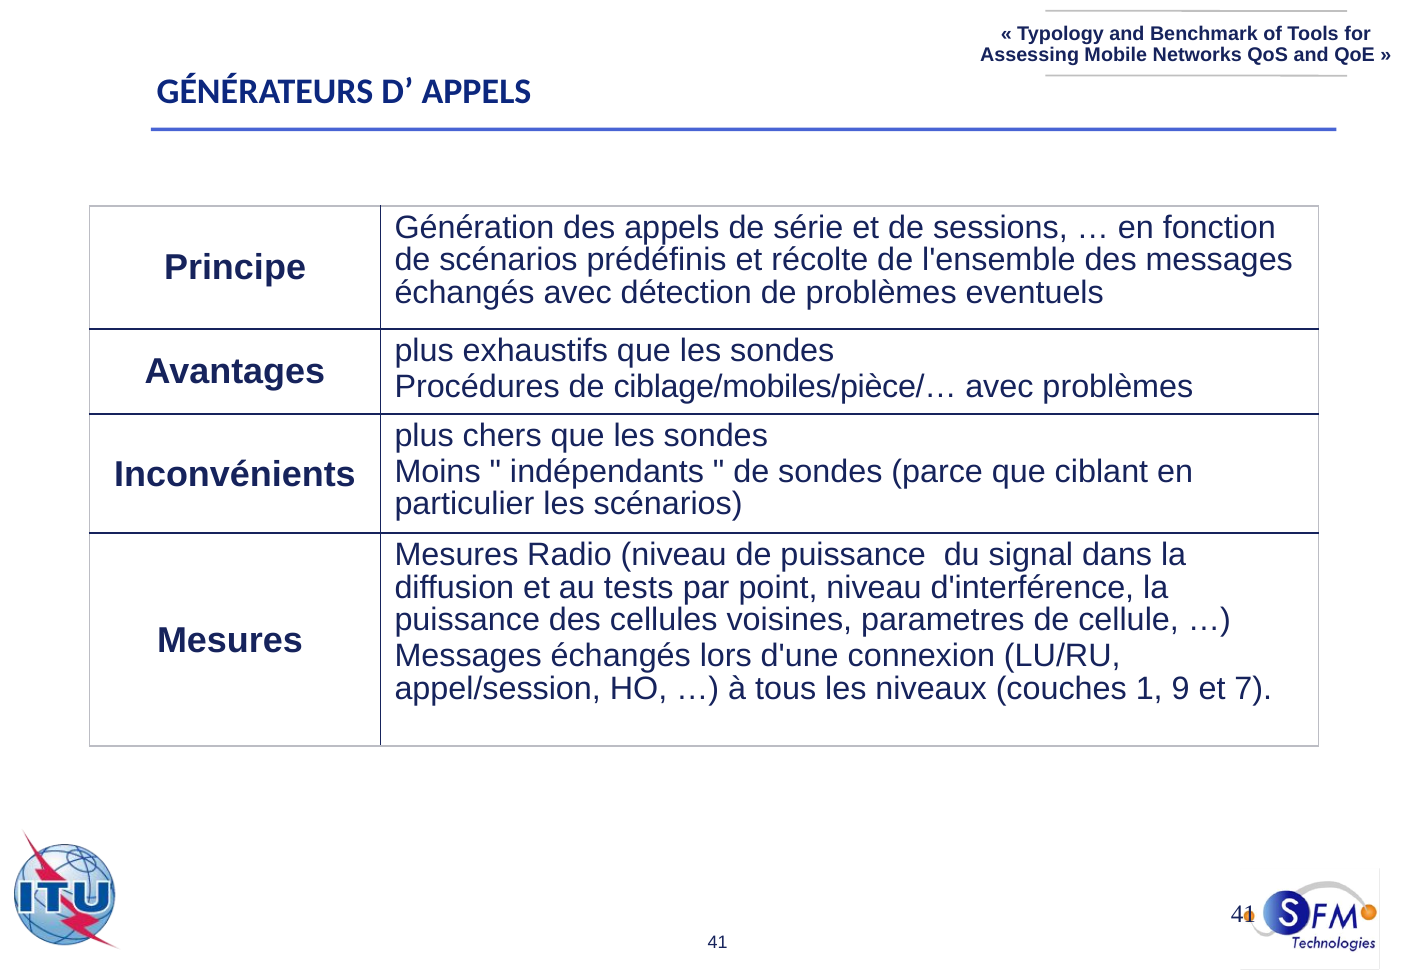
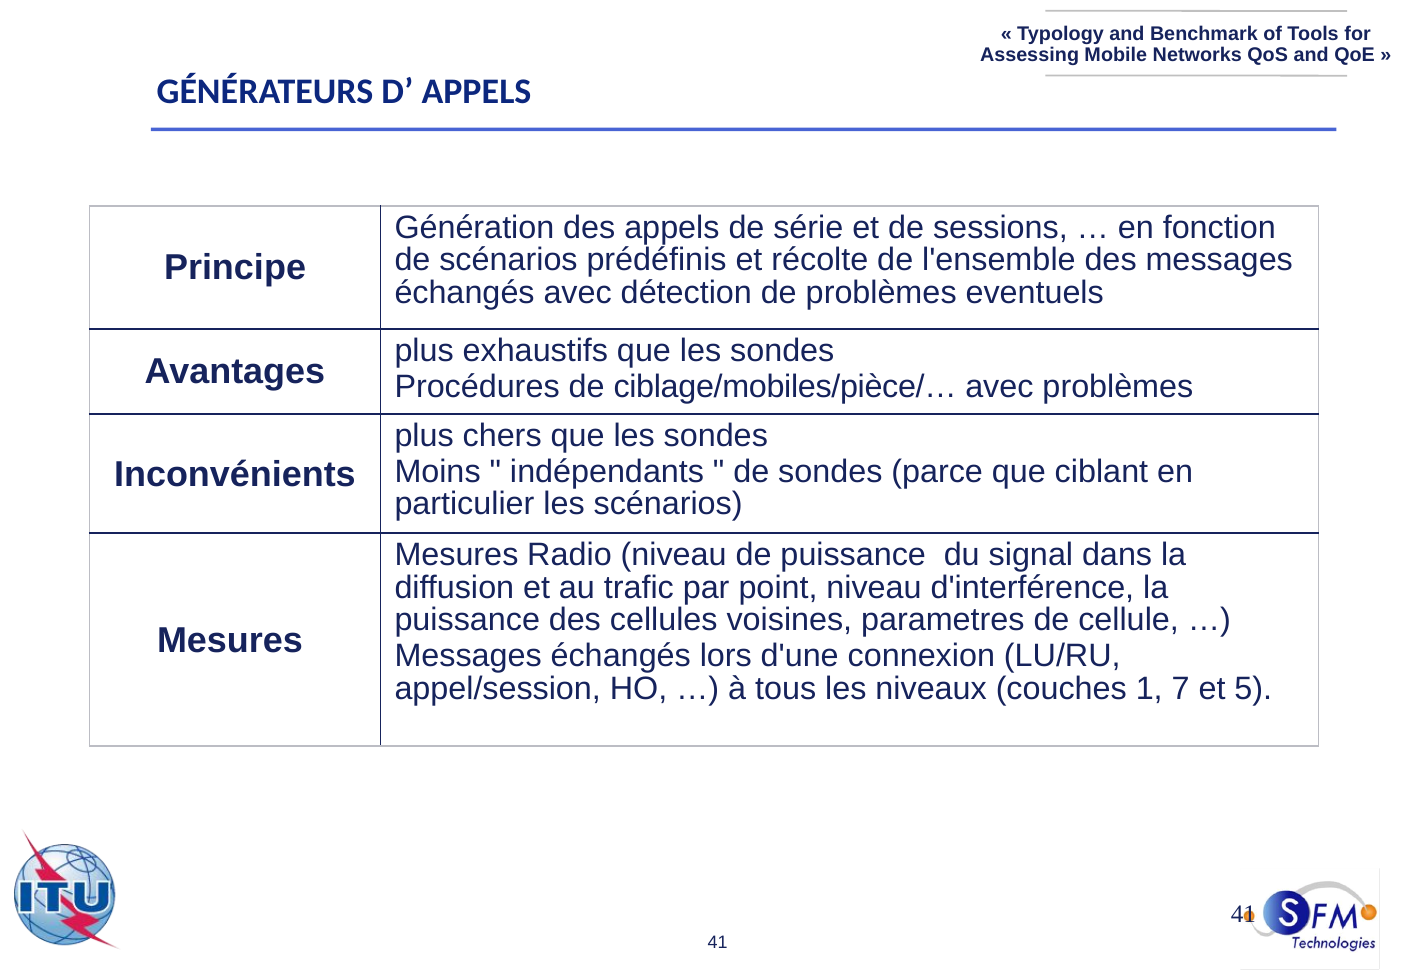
tests: tests -> trafic (639, 588)
9: 9 -> 7 (1181, 689)
7: 7 -> 5 (1253, 689)
